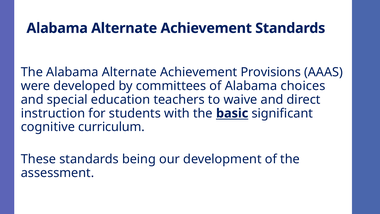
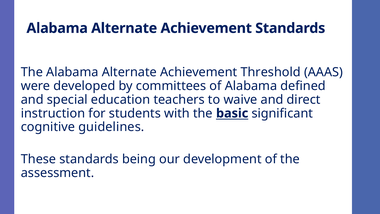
Provisions: Provisions -> Threshold (271, 72)
choices: choices -> defined (303, 86)
curriculum: curriculum -> guidelines (111, 127)
